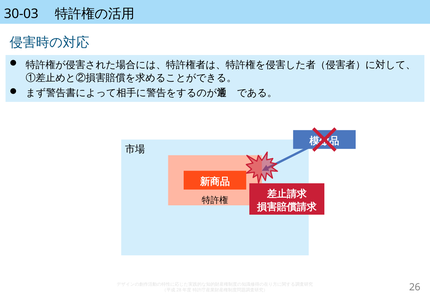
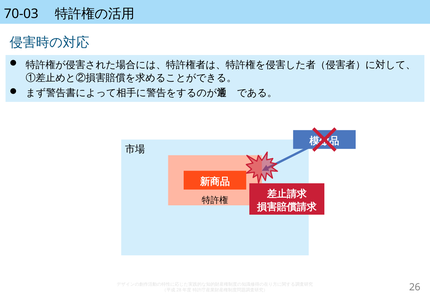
30-03: 30-03 -> 70-03 (21, 14)
